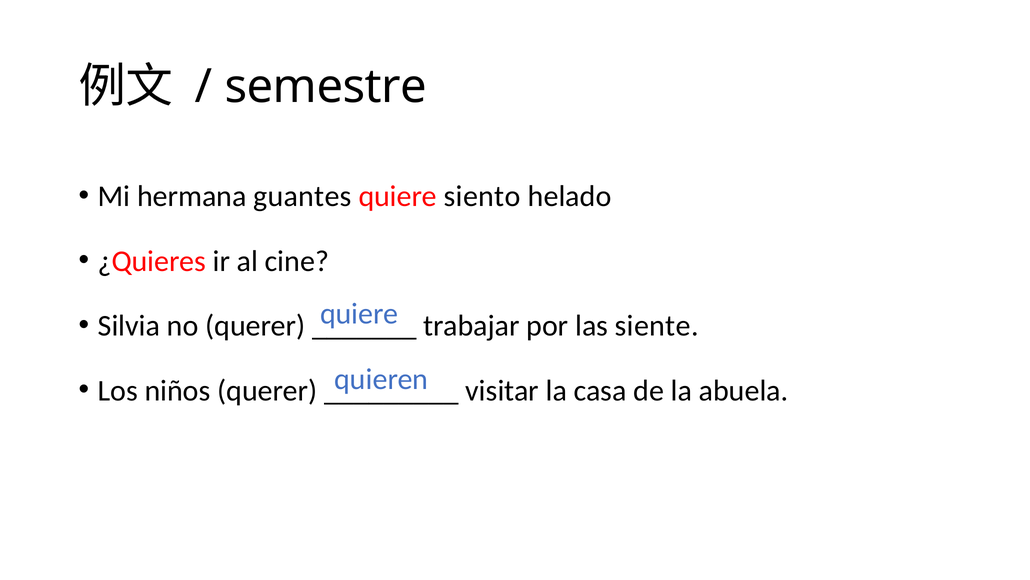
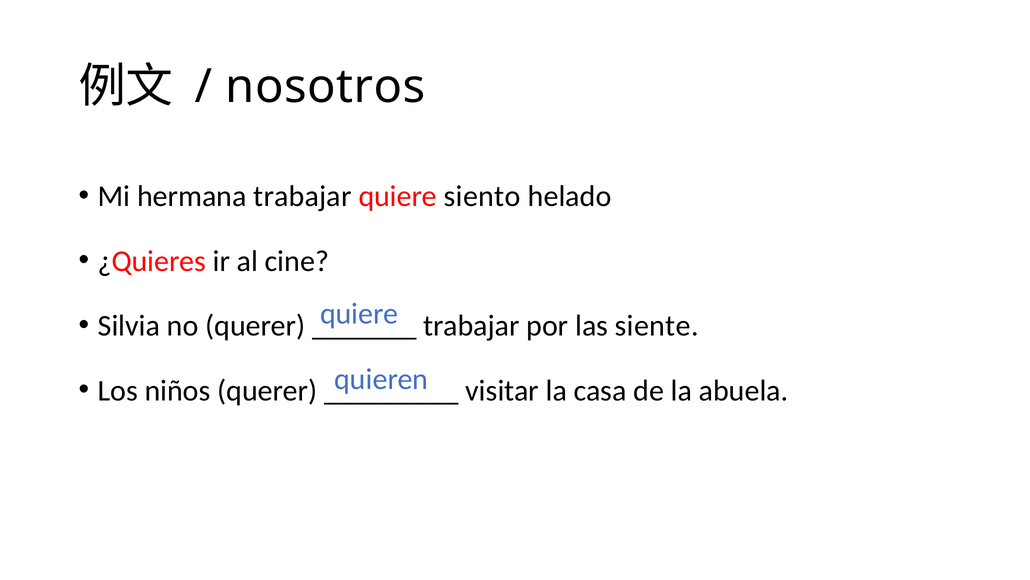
semestre: semestre -> nosotros (325, 87)
hermana guantes: guantes -> trabajar (302, 196)
